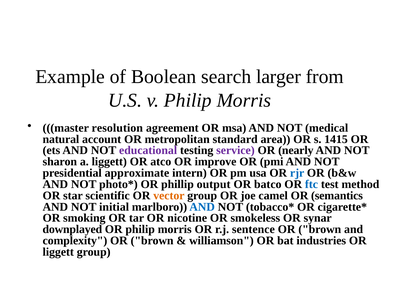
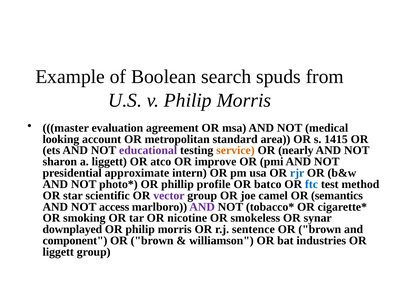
larger: larger -> spuds (278, 77)
resolution: resolution -> evaluation (117, 128)
natural: natural -> looking (61, 139)
service colour: purple -> orange (235, 151)
output: output -> profile (214, 184)
vector colour: orange -> purple (169, 196)
initial: initial -> access (114, 207)
AND colour: blue -> purple (202, 207)
complexity: complexity -> component (75, 241)
